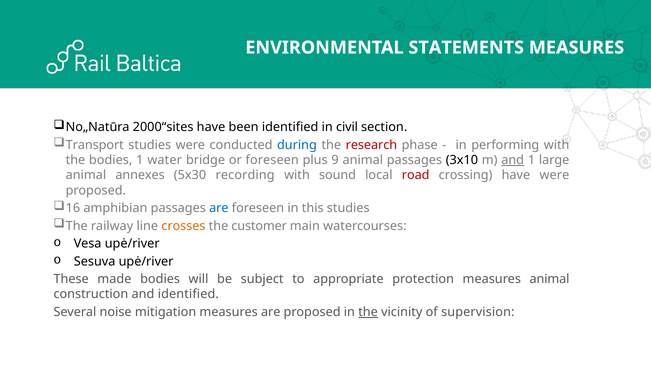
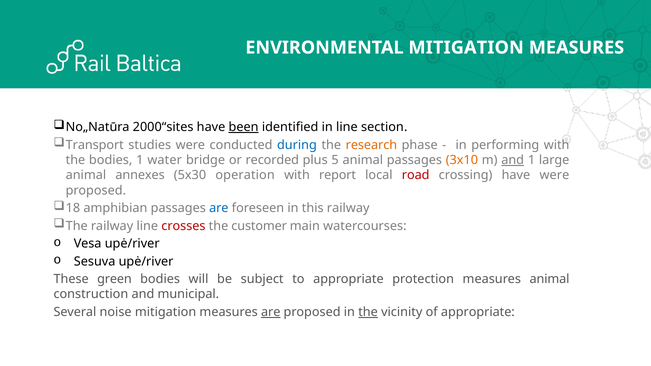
ENVIRONMENTAL STATEMENTS: STATEMENTS -> MITIGATION (466, 48)
been underline: none -> present (244, 127)
in civil: civil -> line (347, 127)
research colour: red -> orange (371, 145)
or foreseen: foreseen -> recorded (272, 160)
9: 9 -> 5 (335, 160)
3x10 colour: black -> orange (462, 160)
recording: recording -> operation (245, 175)
sound: sound -> report (338, 175)
16: 16 -> 18 (73, 208)
this studies: studies -> railway (348, 208)
crosses colour: orange -> red (183, 226)
made: made -> green (114, 279)
and identified: identified -> municipal (188, 294)
are underline: none -> present (271, 312)
of supervision: supervision -> appropriate (478, 312)
